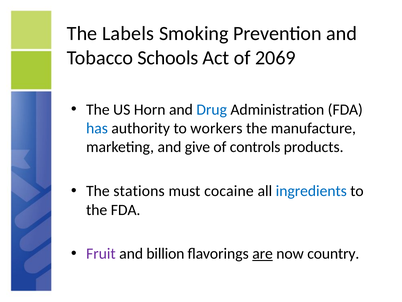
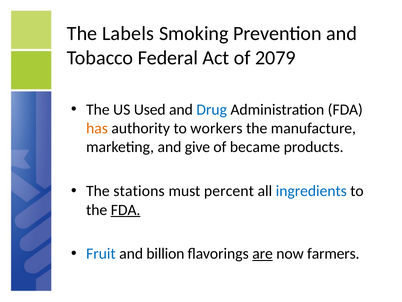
Schools: Schools -> Federal (168, 58)
2069: 2069 -> 2079 (275, 58)
Horn: Horn -> Used (150, 109)
has colour: blue -> orange (97, 128)
controls: controls -> became (255, 147)
cocaine: cocaine -> percent (229, 191)
FDA underline: none -> present (126, 209)
Fruit colour: purple -> blue (101, 253)
country: country -> farmers (333, 253)
